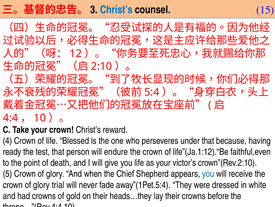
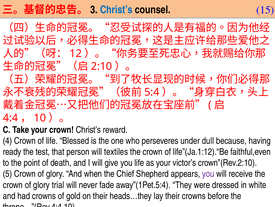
under that: that -> dull (208, 140)
endure: endure -> textiles (116, 151)
you colour: blue -> purple (208, 173)
